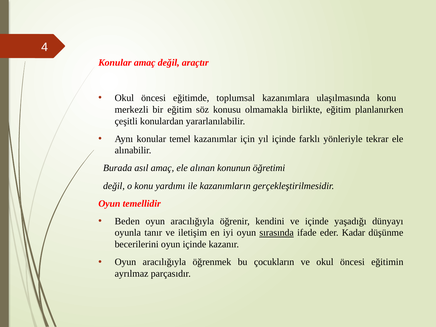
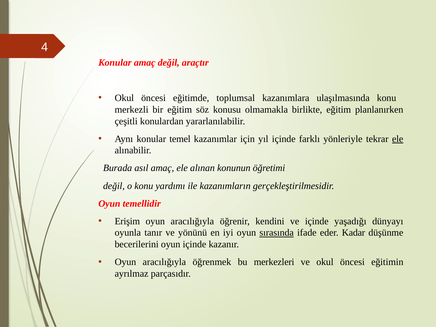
ele underline: none -> present (398, 139)
Beden: Beden -> Erişim (127, 221)
iletişim: iletişim -> yönünü (193, 233)
çocukların: çocukların -> merkezleri (274, 262)
